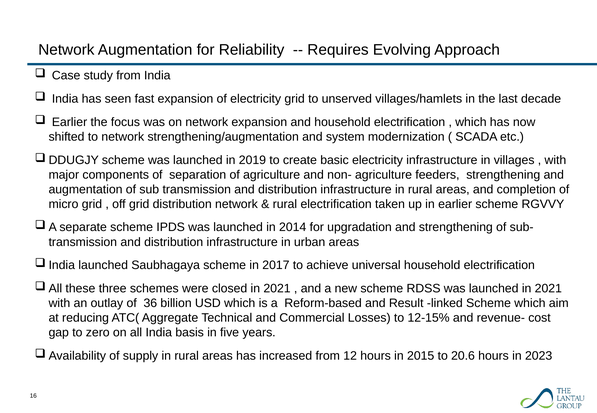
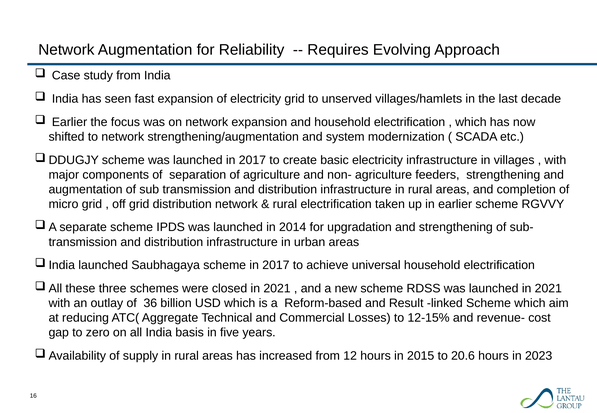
launched in 2019: 2019 -> 2017 (252, 160)
